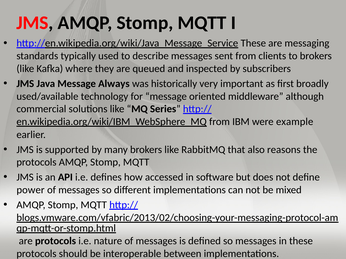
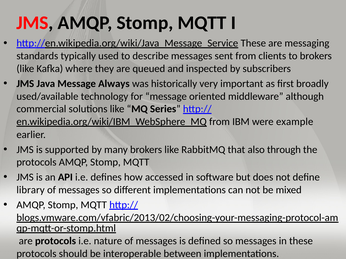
reasons: reasons -> through (284, 150)
power: power -> library (31, 190)
